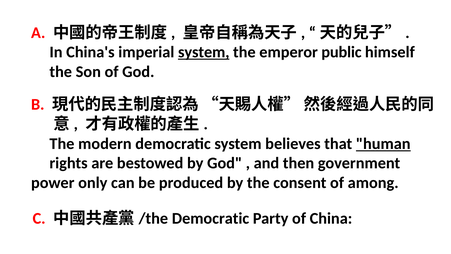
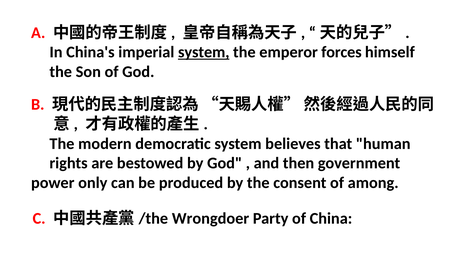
public: public -> forces (341, 52)
human underline: present -> none (383, 144)
Democratic: Democratic -> Wrongdoer (211, 218)
